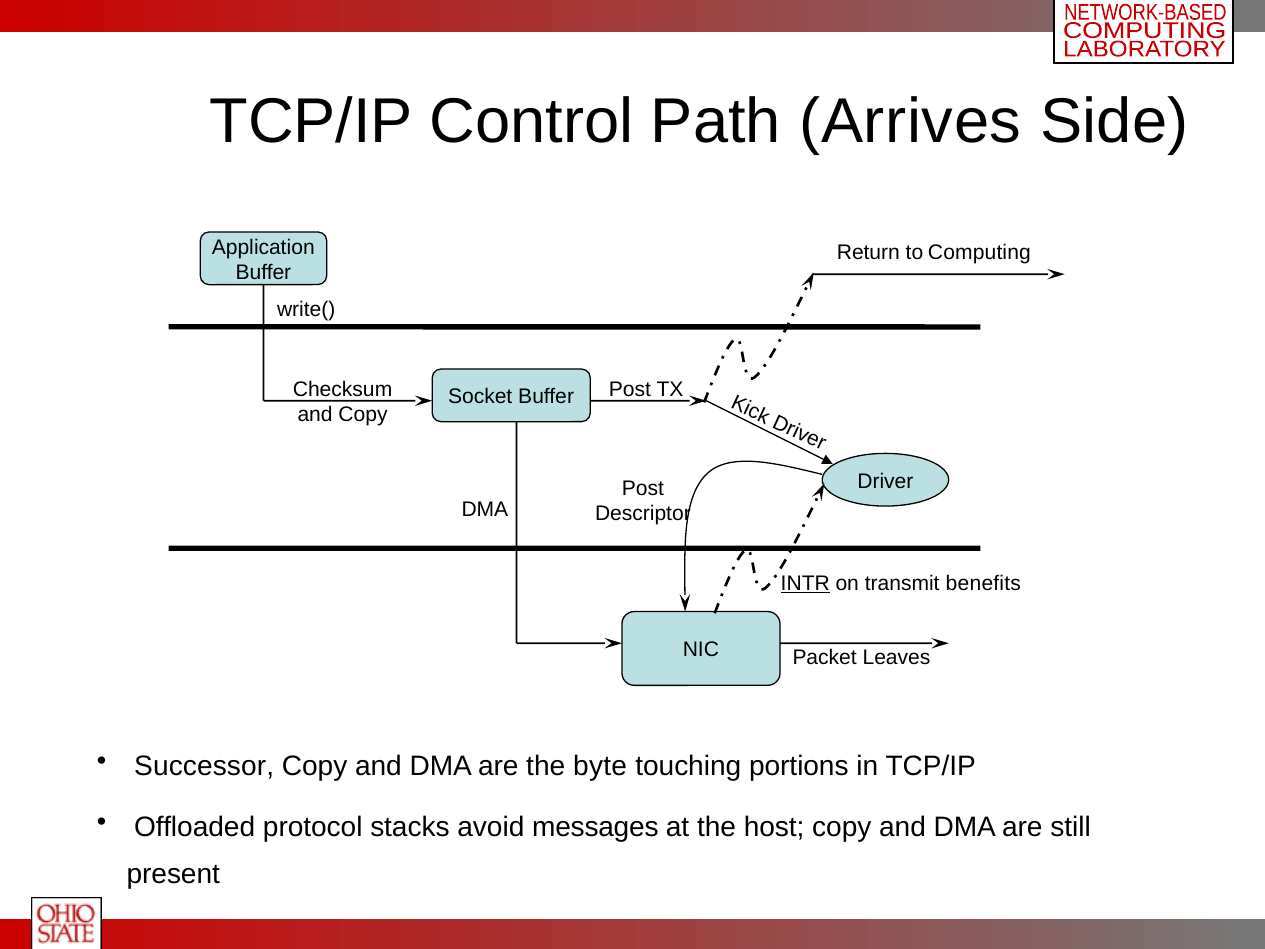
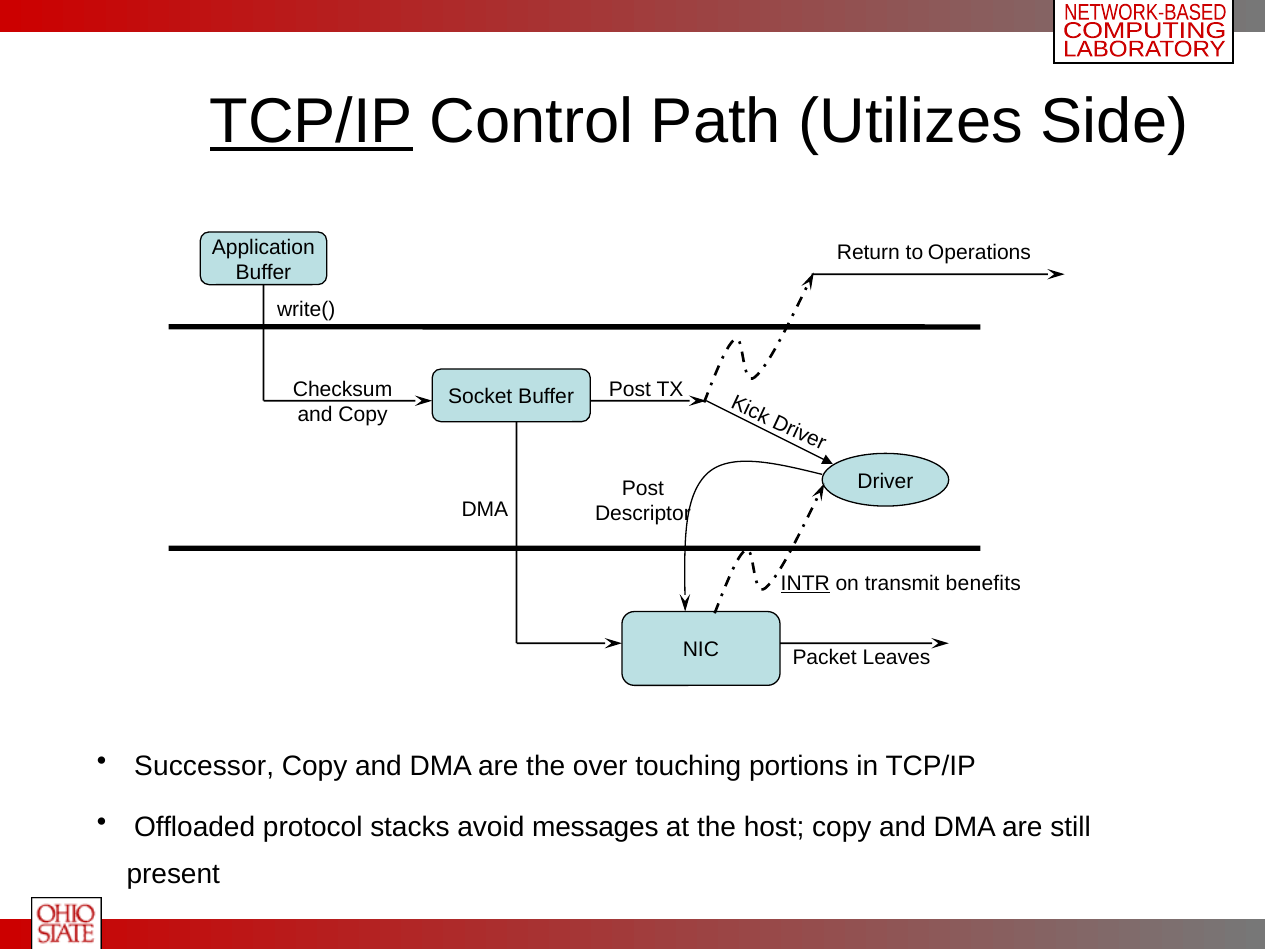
TCP/IP underline: none -> present (311, 121)
Arrives: Arrives -> Utilizes (911, 121)
Computing: Computing -> Operations (979, 252)
byte: byte -> over (600, 766)
